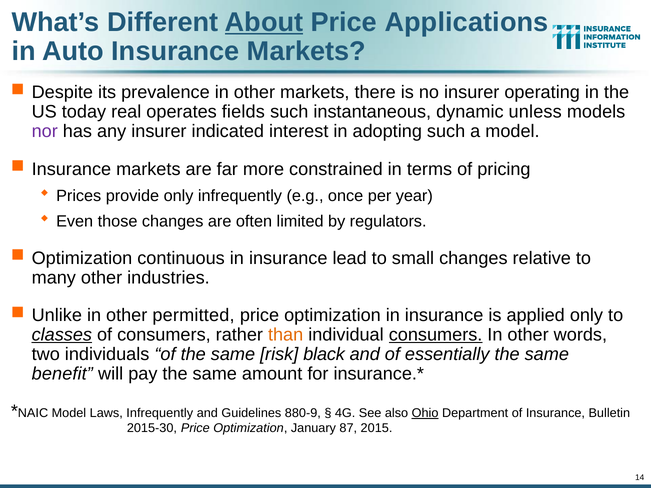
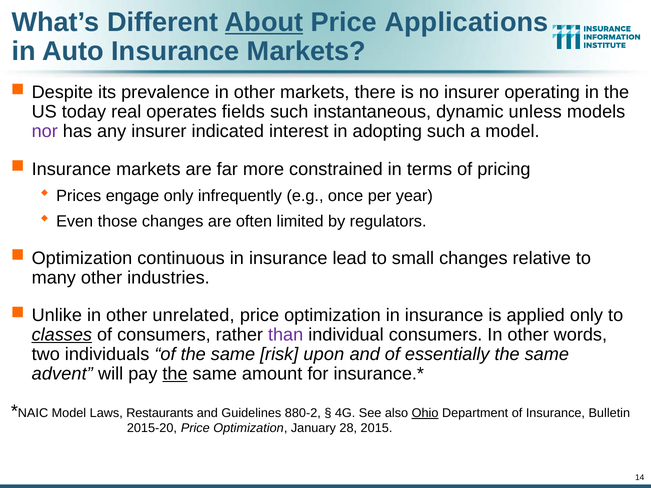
provide: provide -> engage (133, 196)
permitted: permitted -> unrelated (194, 315)
than colour: orange -> purple (286, 335)
consumers underline: present -> none (436, 335)
black: black -> upon (324, 354)
benefit: benefit -> advent (62, 374)
the underline: none -> present (175, 374)
Laws Infrequently: Infrequently -> Restaurants (160, 413)
880-9: 880-9 -> 880-2 (303, 413)
2015-30: 2015-30 -> 2015-20 (152, 428)
87: 87 -> 28 (348, 428)
